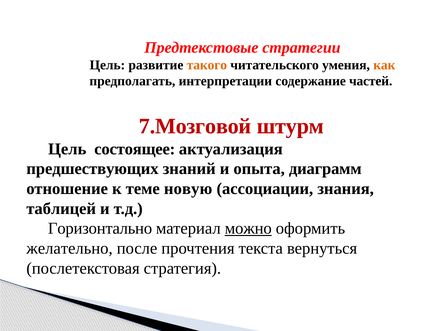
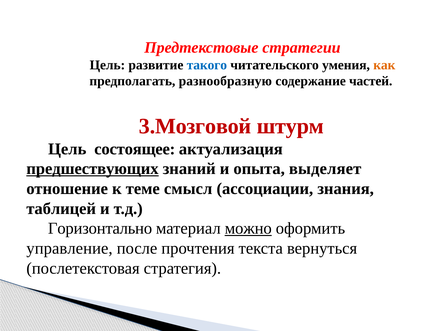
такого colour: orange -> blue (207, 65)
интерпретации: интерпретации -> разнообразную (225, 81)
7.Мозговой: 7.Мозговой -> 3.Мозговой (195, 126)
предшествующих underline: none -> present (92, 169)
диаграмм: диаграмм -> выделяет (325, 169)
новую: новую -> смысл (188, 189)
желательно: желательно -> управление (70, 248)
